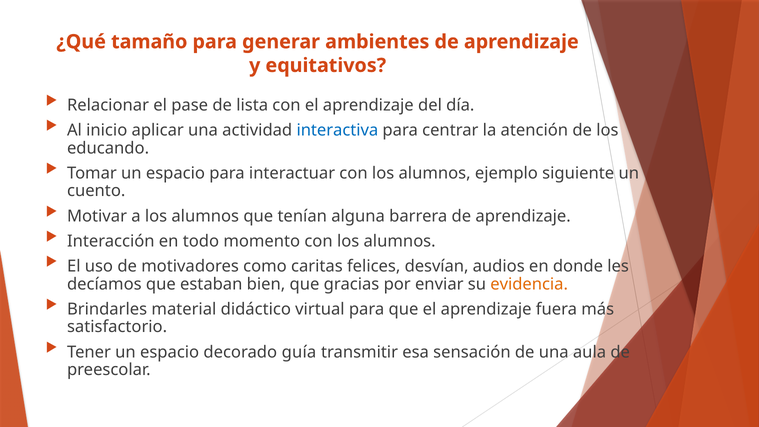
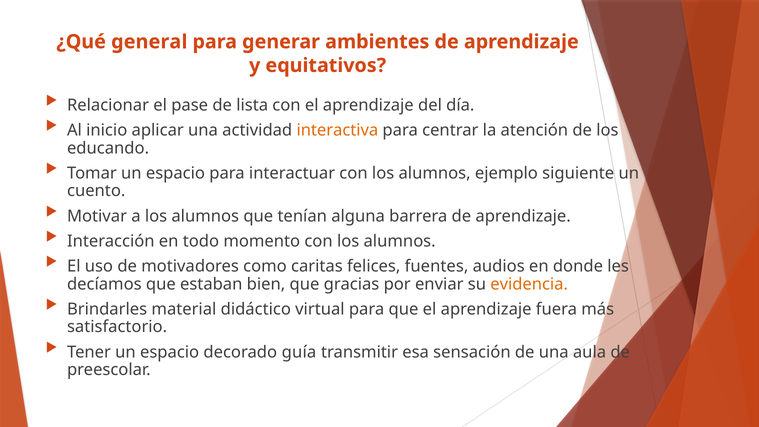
tamaño: tamaño -> general (149, 42)
interactiva colour: blue -> orange (337, 130)
desvían: desvían -> fuentes (437, 266)
